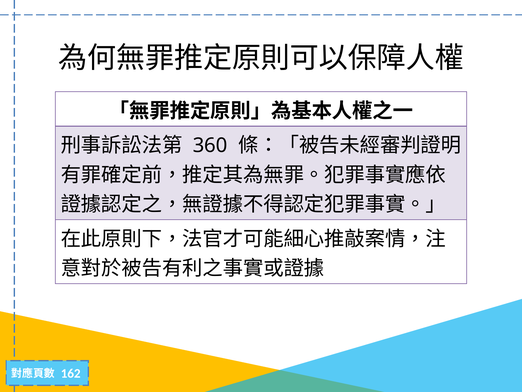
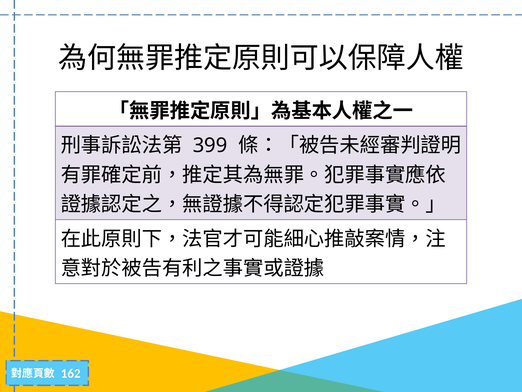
360: 360 -> 399 (210, 145)
